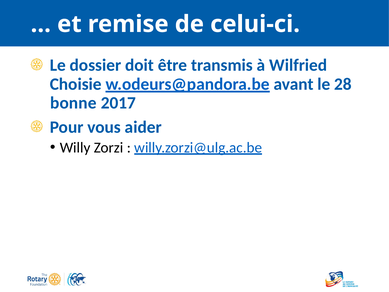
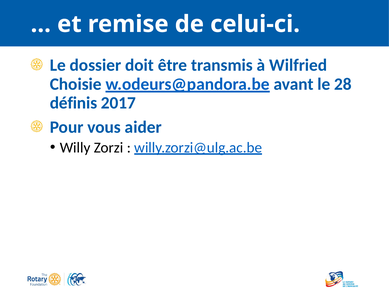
bonne: bonne -> définis (73, 103)
